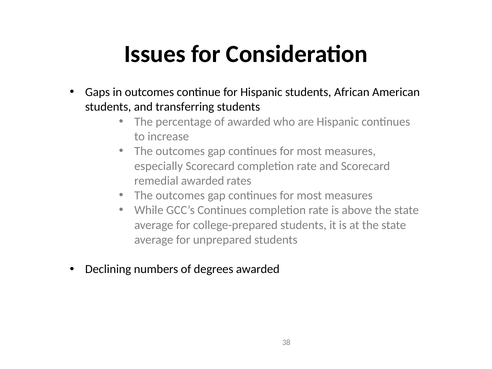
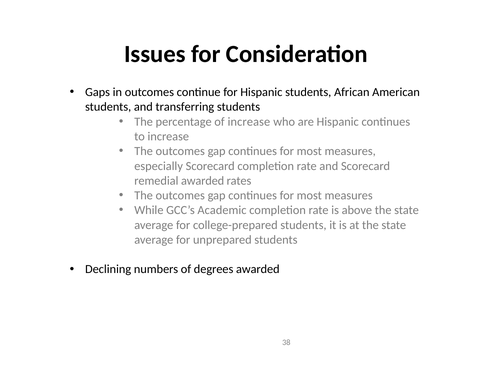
of awarded: awarded -> increase (249, 122)
GCC’s Continues: Continues -> Academic (222, 210)
